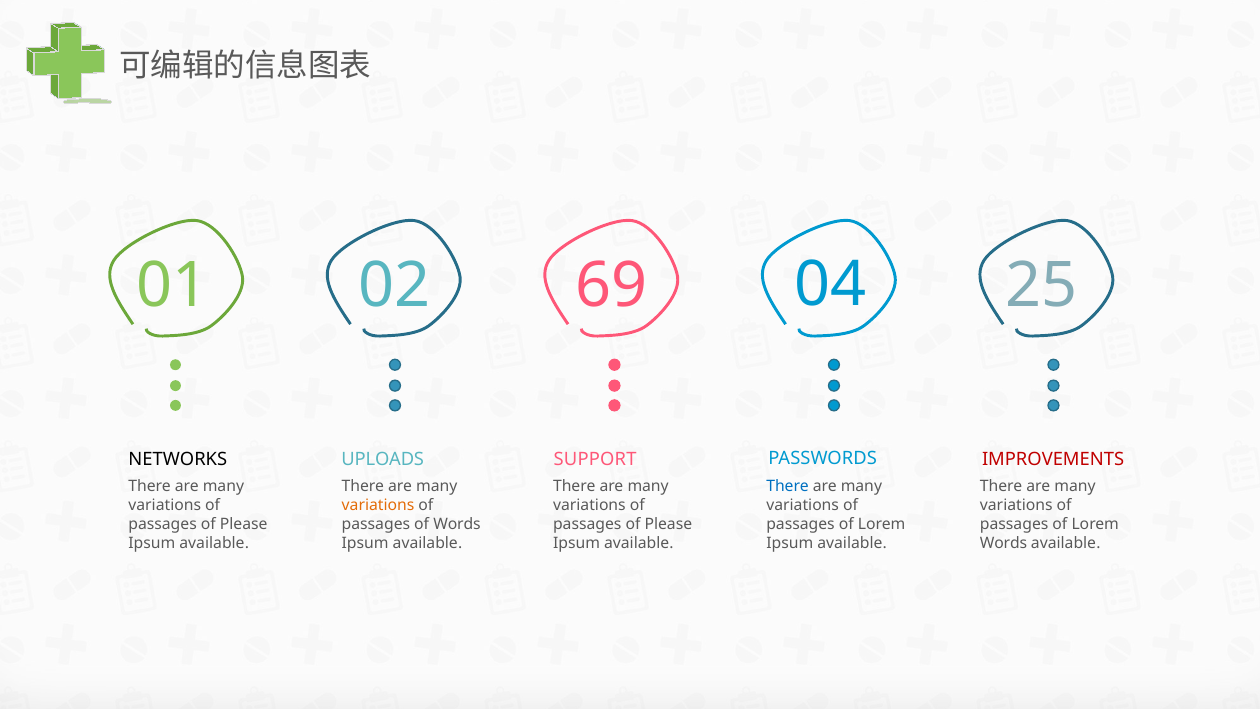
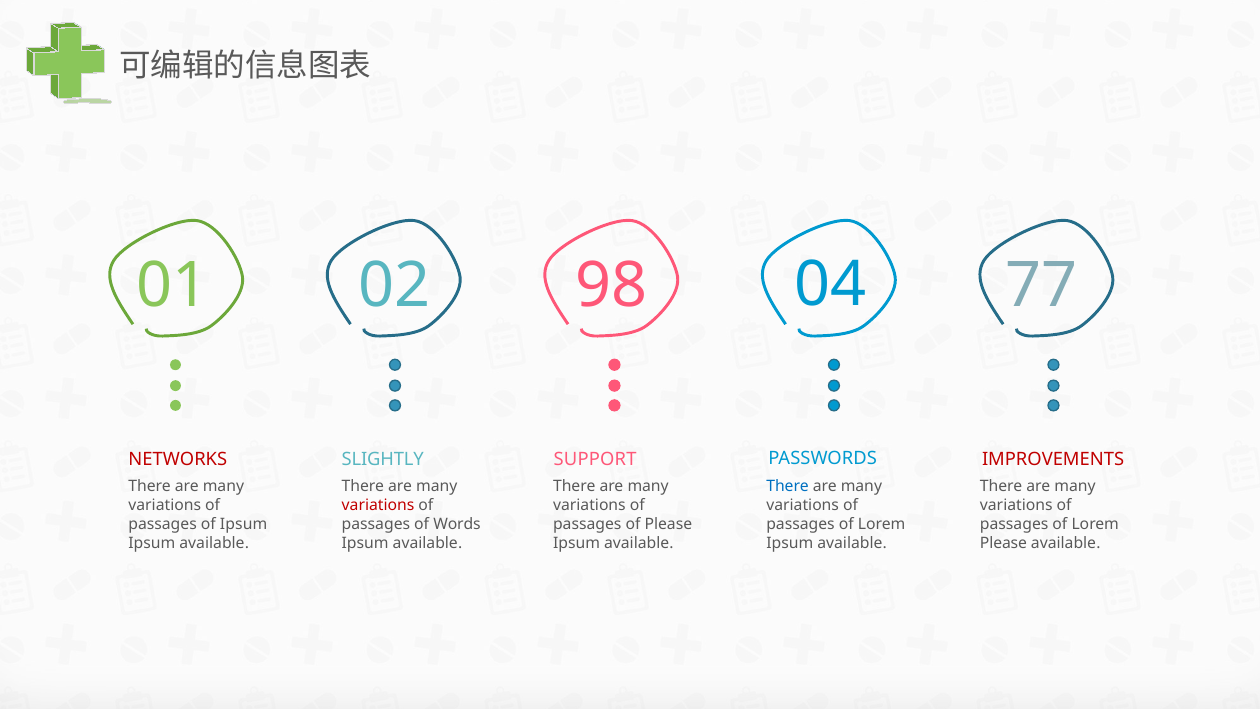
69: 69 -> 98 (611, 286)
25: 25 -> 77 (1042, 286)
NETWORKS colour: black -> red (178, 459)
UPLOADS: UPLOADS -> SLIGHTLY (383, 459)
variations colour: orange -> red (378, 505)
Please: Please -> Ipsum (244, 524)
Words: Words -> Please (1003, 543)
